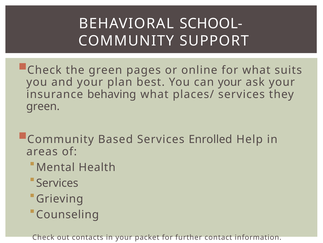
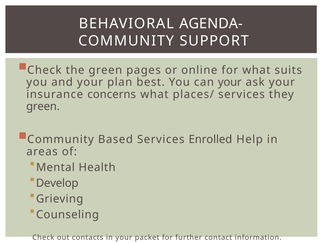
SCHOOL-: SCHOOL- -> AGENDA- (211, 24)
behaving: behaving -> concerns (112, 94)
Services: Services -> Develop (57, 183)
